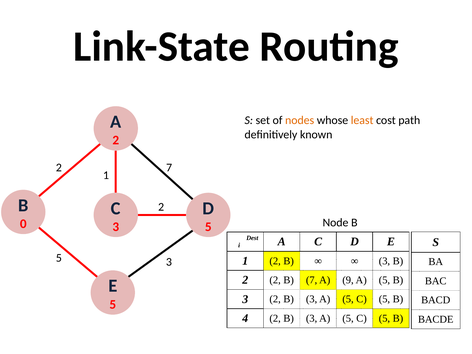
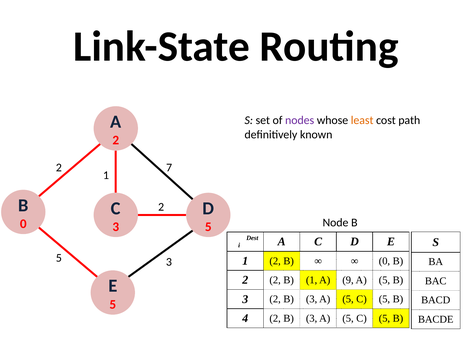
nodes colour: orange -> purple (300, 120)
3: 3 -> 0 (384, 261)
B 7: 7 -> 1 (312, 280)
